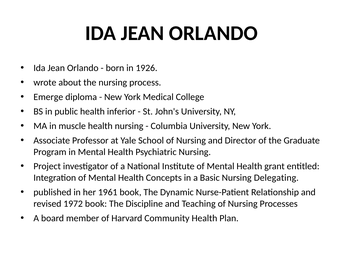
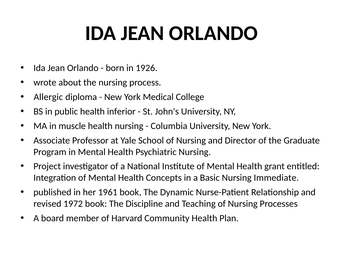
Emerge: Emerge -> Allergic (48, 97)
Delegating: Delegating -> Immediate (276, 178)
